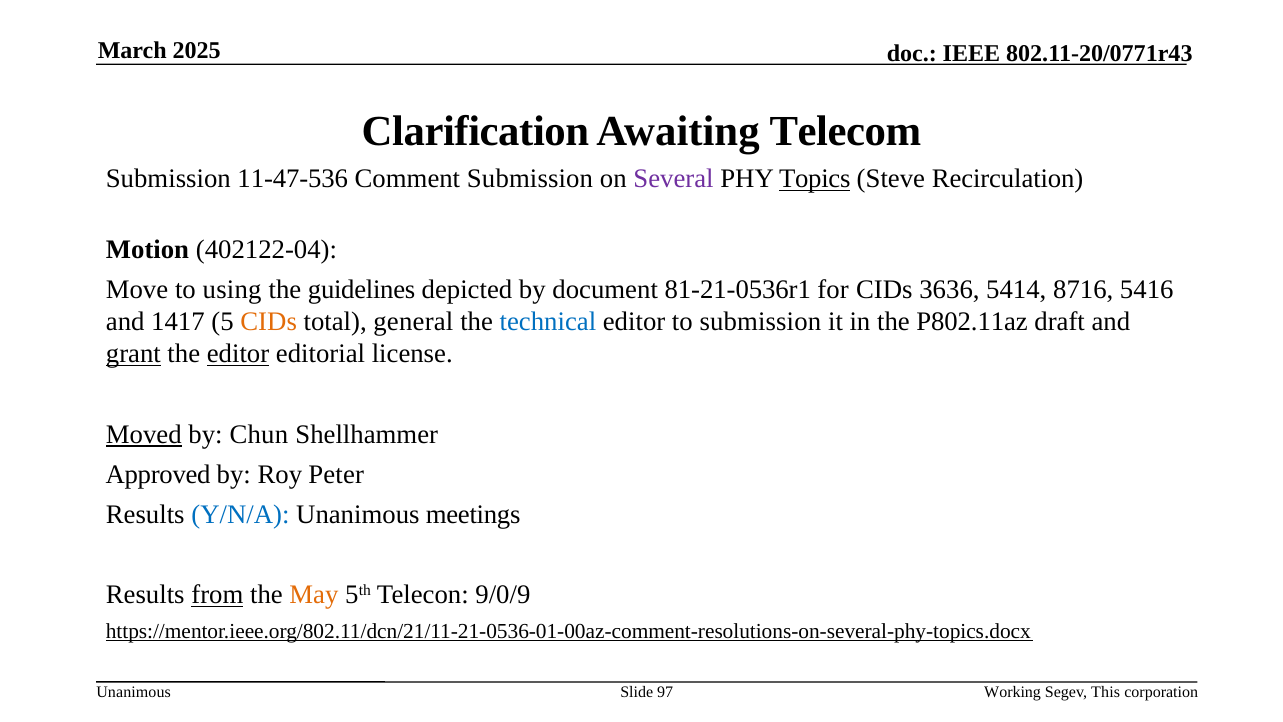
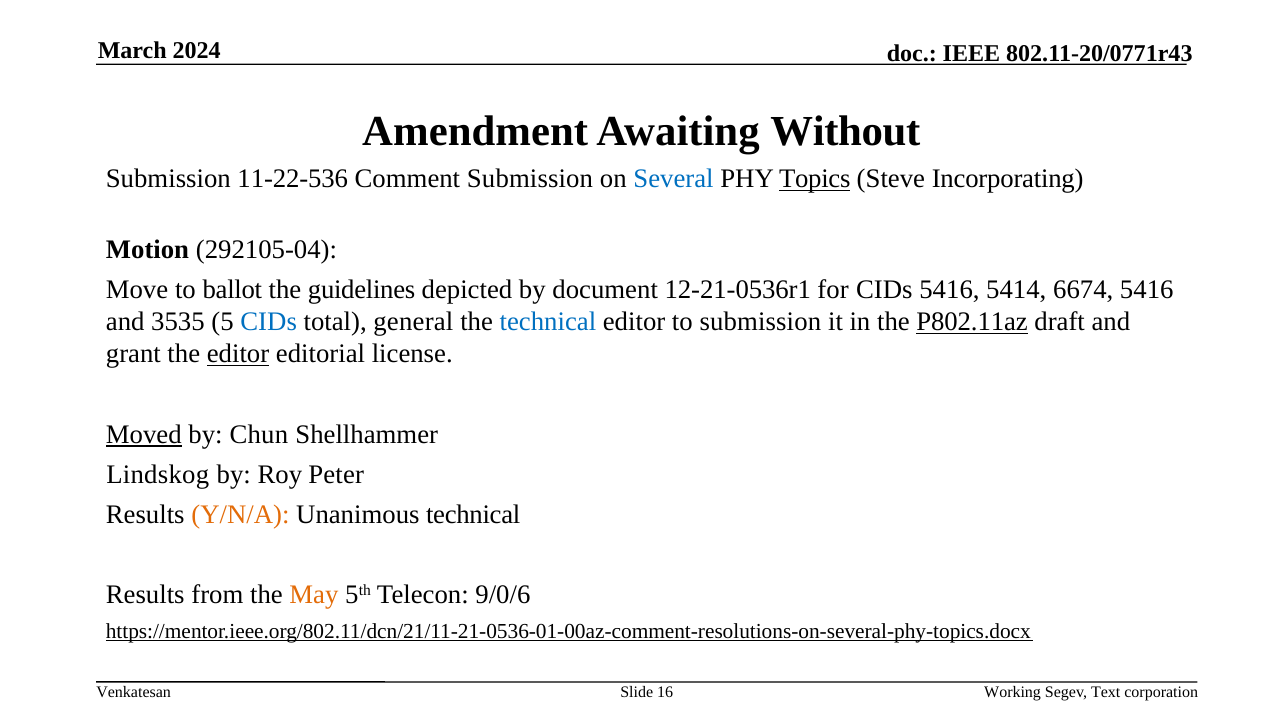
2025: 2025 -> 2024 (197, 51)
Clarification: Clarification -> Amendment (475, 131)
Telecom: Telecom -> Without (845, 131)
11-47-536: 11-47-536 -> 11-22-536 (293, 179)
Several colour: purple -> blue (674, 179)
Recirculation: Recirculation -> Incorporating (1008, 179)
402122-04: 402122-04 -> 292105-04 (266, 250)
using: using -> ballot (232, 290)
81-21-0536r1: 81-21-0536r1 -> 12-21-0536r1 (738, 290)
CIDs 3636: 3636 -> 5416 (949, 290)
8716: 8716 -> 6674 (1083, 290)
1417: 1417 -> 3535 (178, 322)
CIDs colour: orange -> blue (269, 322)
P802.11az underline: none -> present (972, 322)
grant underline: present -> none (133, 354)
Approved: Approved -> Lindskog (158, 474)
Y/N/A colour: blue -> orange (240, 514)
Unanimous meetings: meetings -> technical (473, 514)
from underline: present -> none (217, 595)
9/0/9: 9/0/9 -> 9/0/6 (503, 595)
Unanimous: Unanimous -> Venkatesan (134, 692)
97: 97 -> 16 (665, 692)
This: This -> Text (1106, 692)
